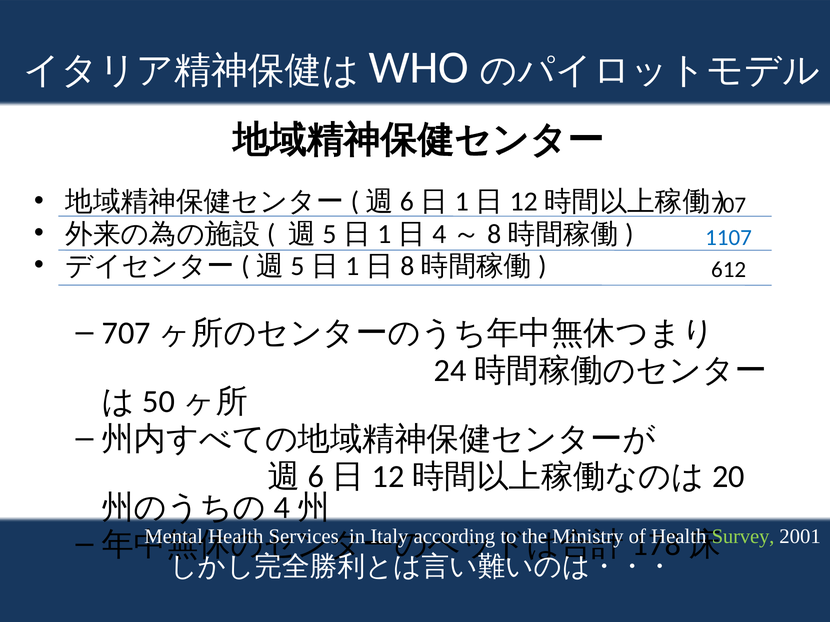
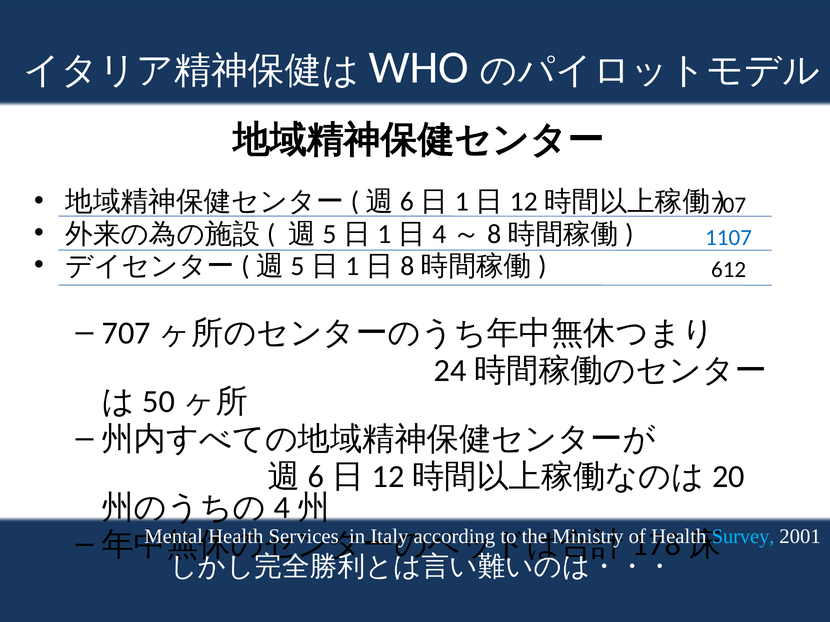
Survey colour: light green -> light blue (743, 537)
